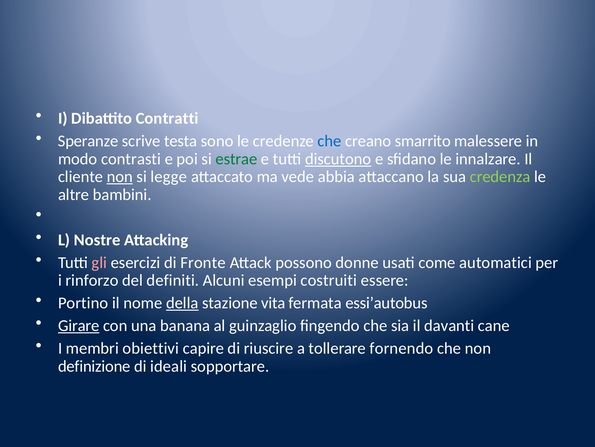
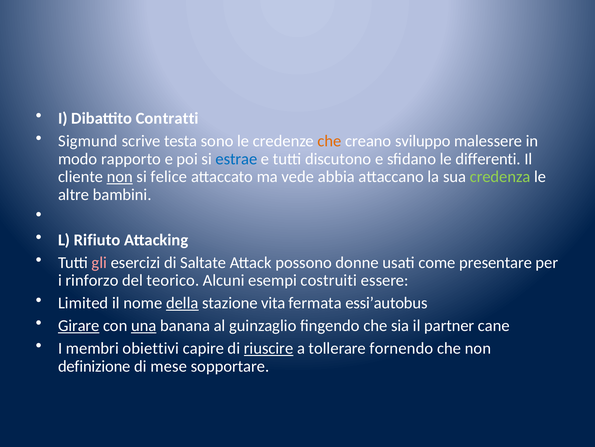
Speranze: Speranze -> Sigmund (88, 141)
che colour: blue -> orange (329, 141)
smarrito: smarrito -> sviluppo (423, 141)
contrasti: contrasti -> rapporto (131, 159)
estrae colour: green -> blue (236, 159)
discutono underline: present -> none (338, 159)
innalzare: innalzare -> differenti (488, 159)
legge: legge -> felice (169, 176)
Nostre: Nostre -> Rifiuto (97, 240)
Fronte: Fronte -> Saltate (203, 262)
automatici: automatici -> presentare (496, 262)
definiti: definiti -> teorico (173, 280)
Portino: Portino -> Limited (83, 303)
una underline: none -> present (144, 325)
davanti: davanti -> partner (449, 325)
riuscire underline: none -> present (269, 348)
ideali: ideali -> mese (169, 366)
